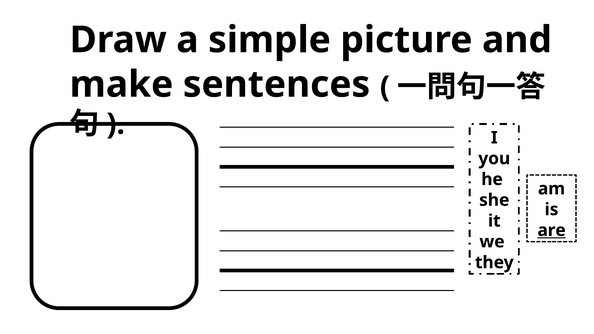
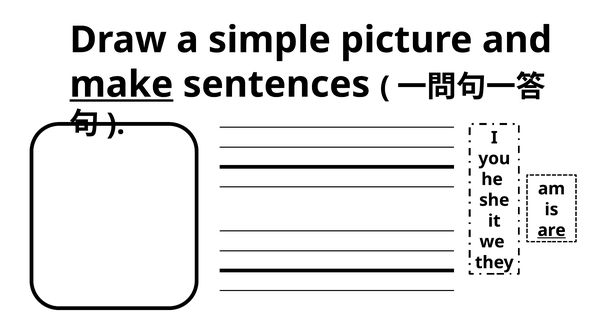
make underline: none -> present (121, 84)
